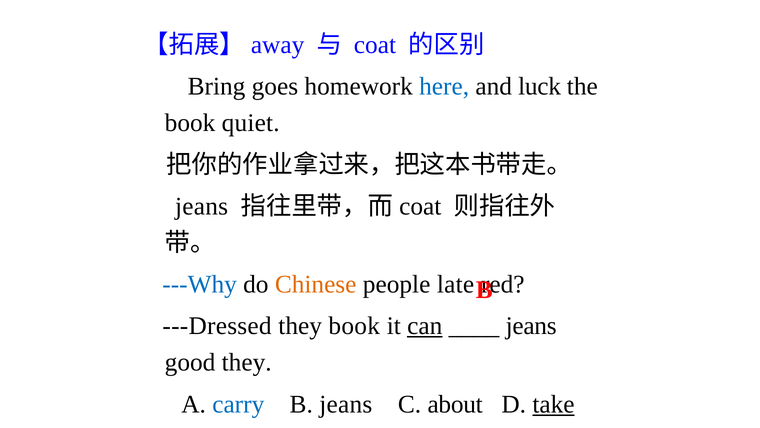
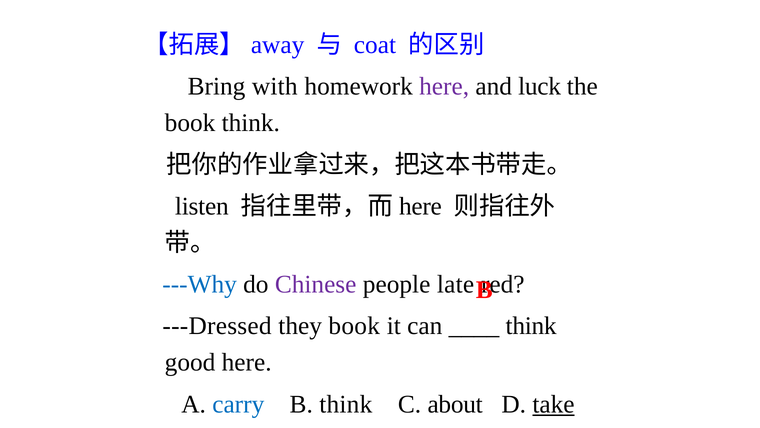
goes: goes -> with (275, 86)
here colour: blue -> purple (444, 86)
book quiet: quiet -> think (251, 123)
jeans: jeans -> listen (202, 206)
coat: coat -> here (420, 206)
Chinese colour: orange -> purple (316, 284)
can underline: present -> none (425, 326)
jeans: jeans -> think (531, 326)
good they: they -> here (247, 362)
B jeans: jeans -> think (346, 404)
